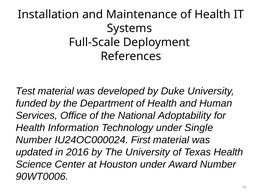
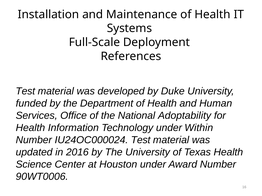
Single: Single -> Within (199, 128)
IU24OC000024 First: First -> Test (141, 140)
